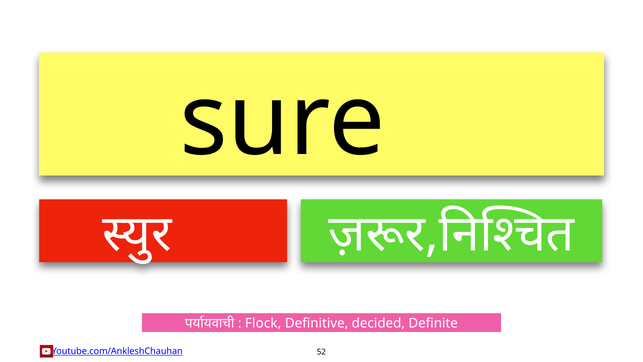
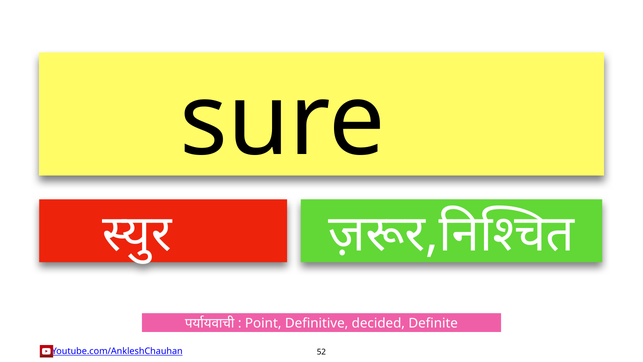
Flock: Flock -> Point (263, 323)
